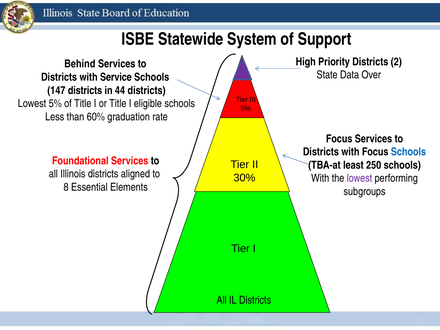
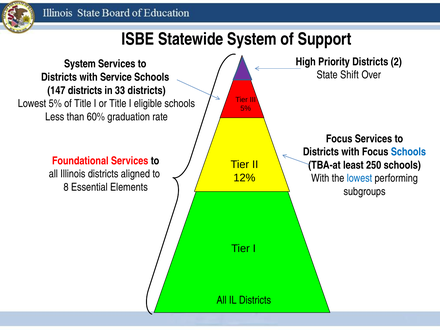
Behind: Behind -> System (80, 64)
Data: Data -> Shift (349, 75)
44: 44 -> 33 (120, 90)
30%: 30% -> 12% (244, 178)
lowest colour: purple -> blue (359, 178)
